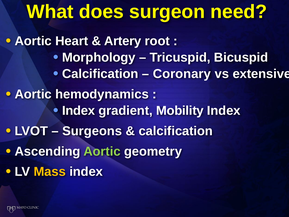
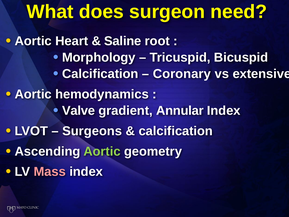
Artery: Artery -> Saline (123, 41)
Index: Index -> Valve (79, 111)
Mobility: Mobility -> Annular (180, 111)
Mass colour: yellow -> pink (50, 171)
